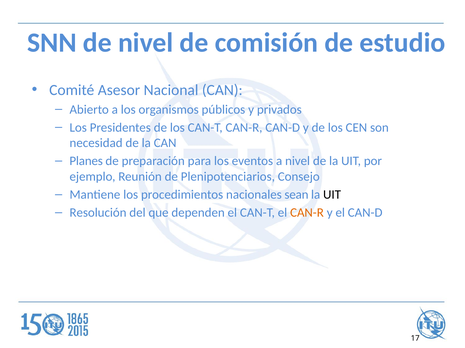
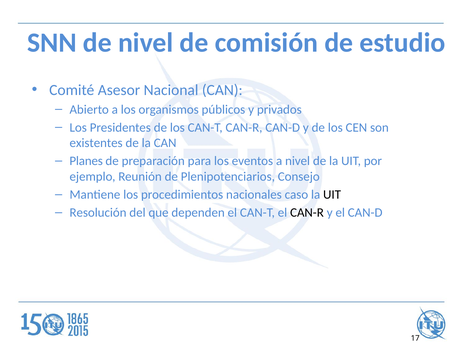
necesidad: necesidad -> existentes (96, 143)
sean: sean -> caso (296, 195)
CAN-R colour: orange -> black (307, 213)
